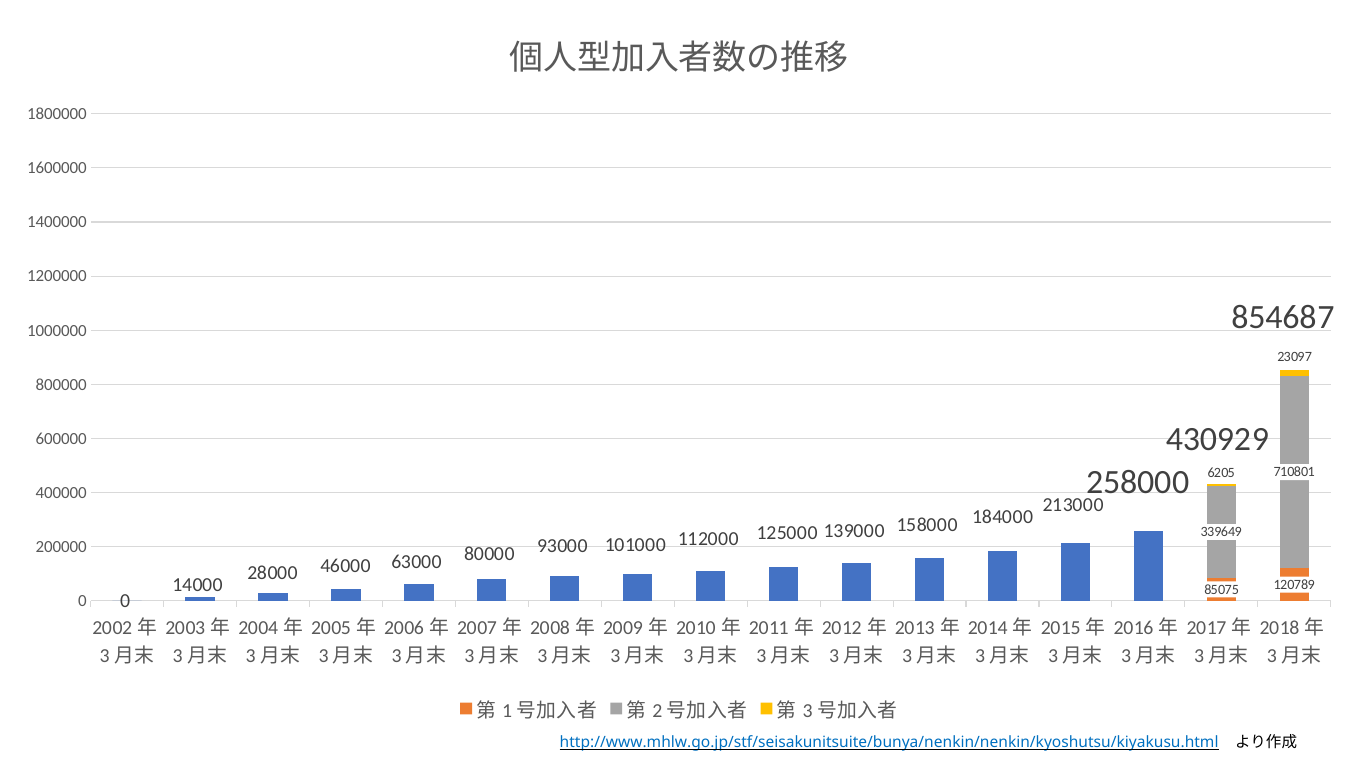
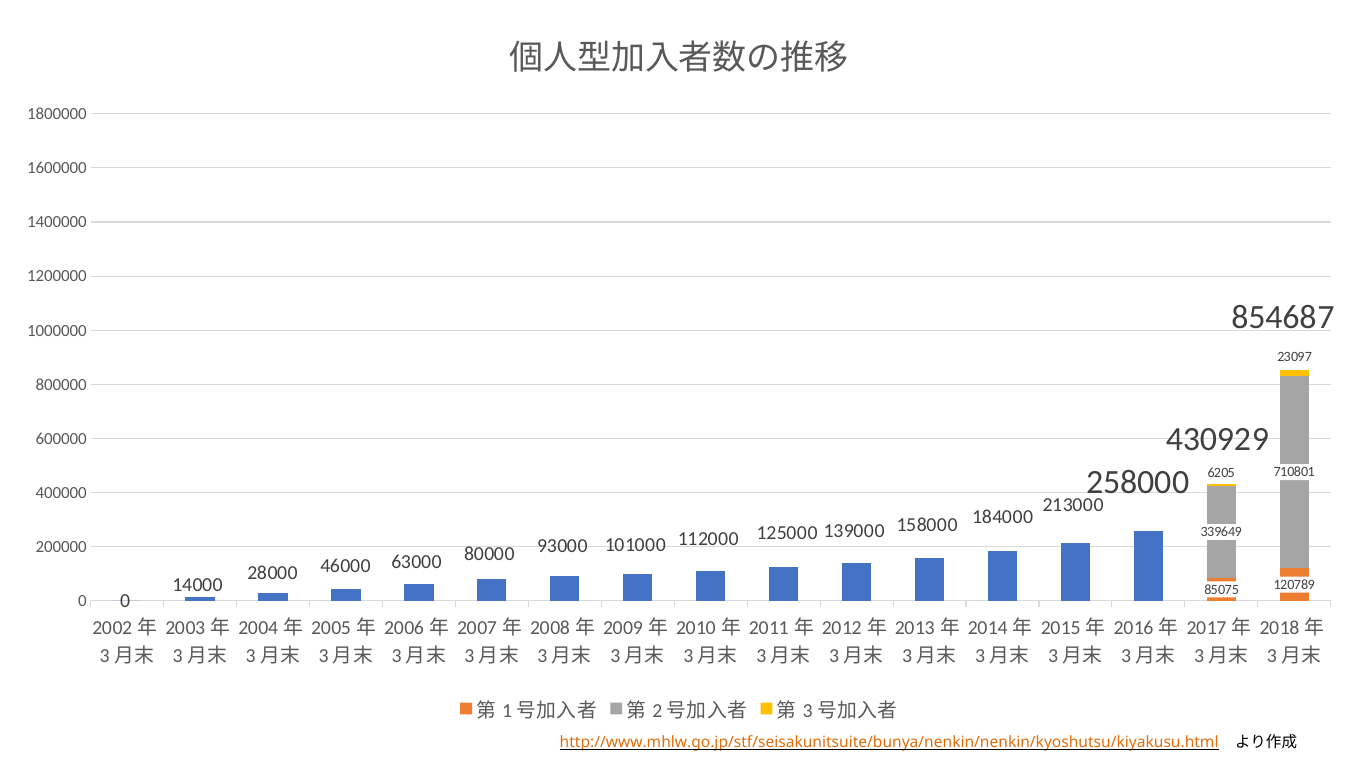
http://www.mhlw.go.jp/stf/seisakunitsuite/bunya/nenkin/nenkin/kyoshutsu/kiyakusu.html colour: blue -> orange (889, 742)
